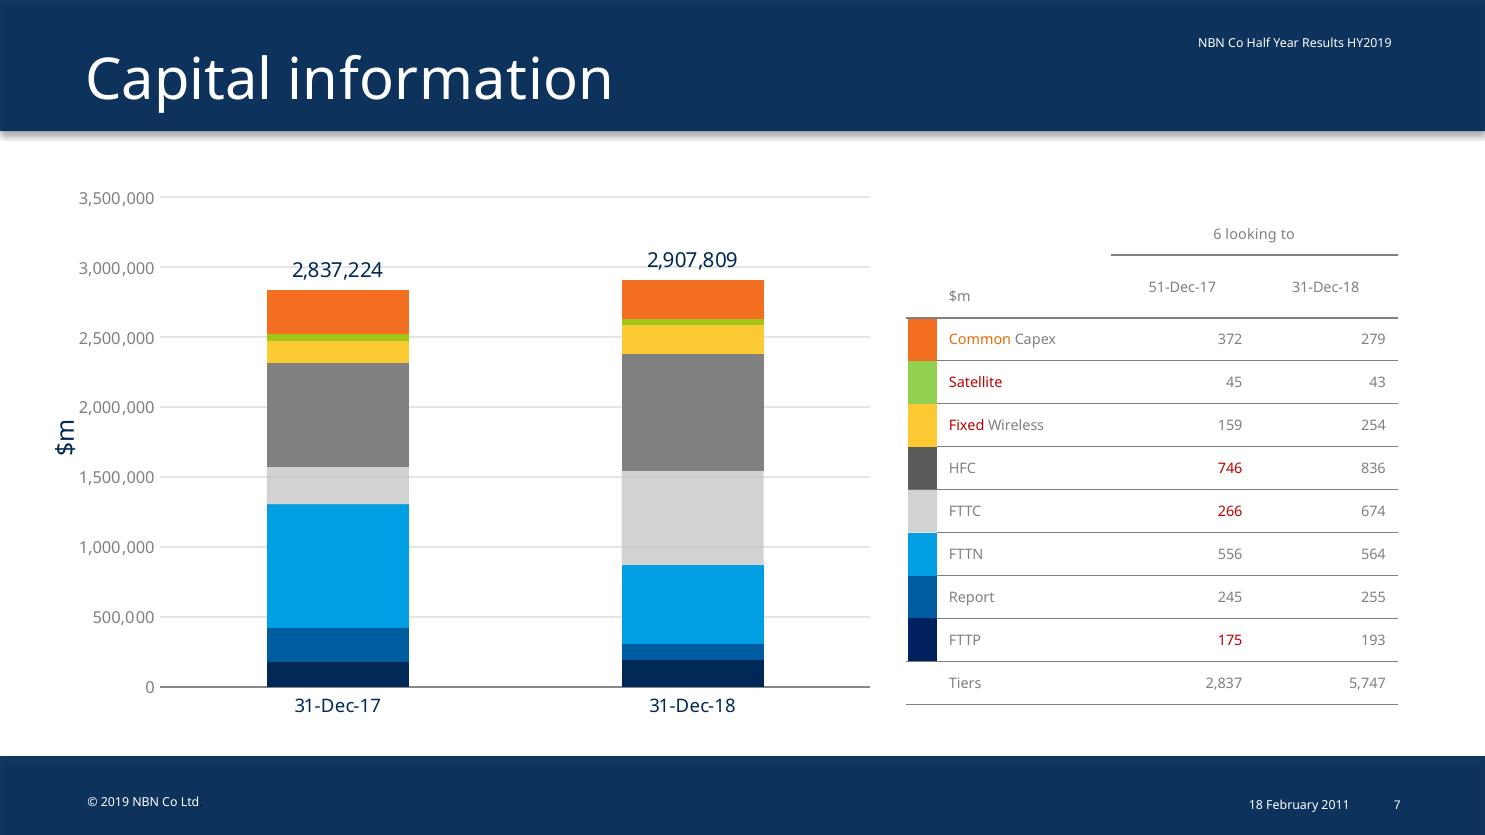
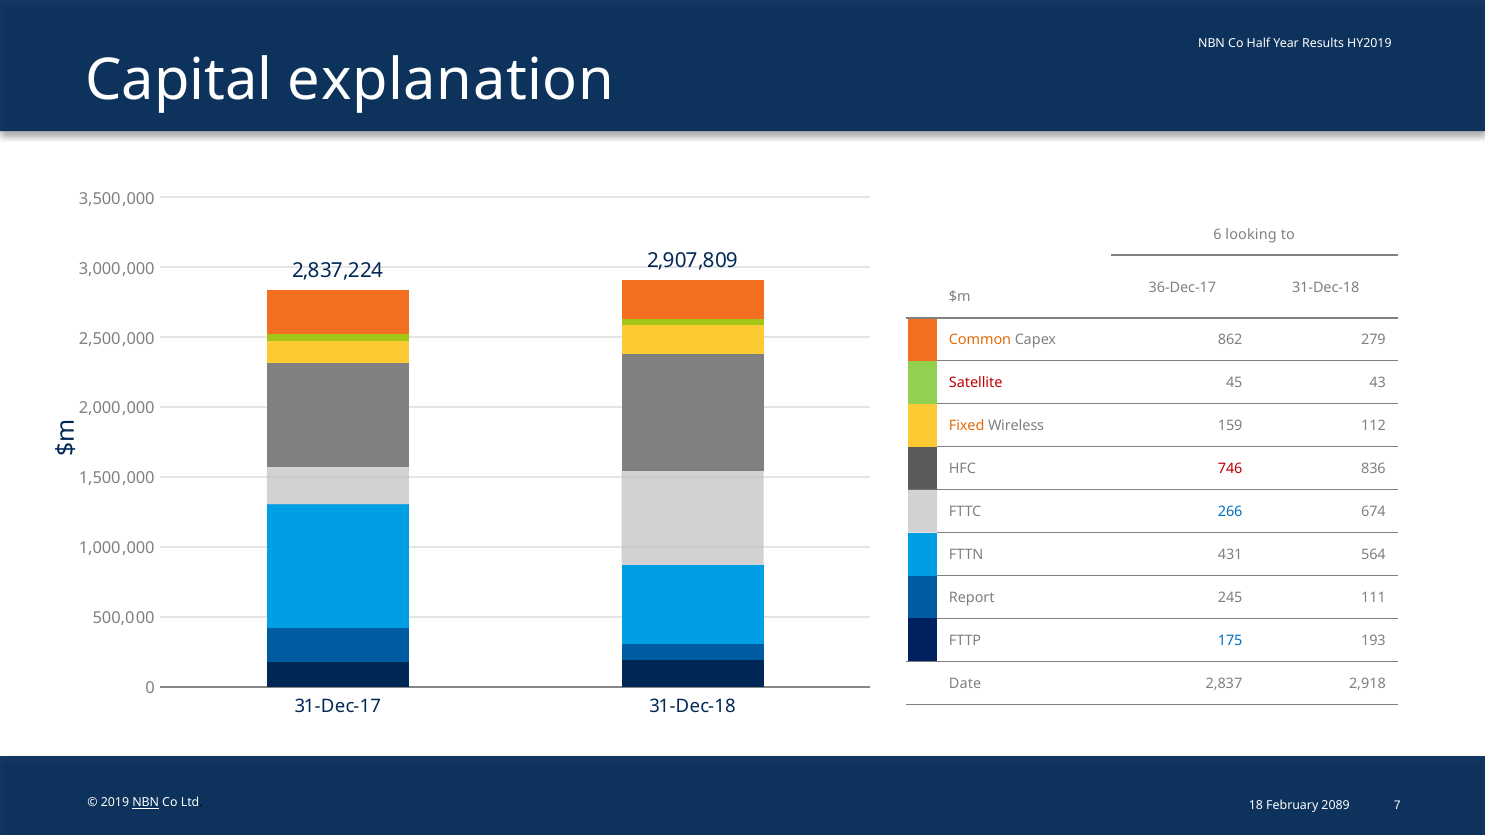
information: information -> explanation (451, 80)
51-Dec-17: 51-Dec-17 -> 36-Dec-17 (1182, 287)
372: 372 -> 862 (1230, 340)
Fixed colour: red -> orange (967, 426)
254: 254 -> 112 (1373, 426)
266 colour: red -> blue (1230, 512)
556: 556 -> 431 (1230, 555)
255: 255 -> 111 (1373, 598)
175 colour: red -> blue (1230, 641)
Tiers: Tiers -> Date (965, 684)
5,747: 5,747 -> 2,918 (1367, 684)
NBN underline: none -> present (146, 803)
2011: 2011 -> 2089 (1336, 806)
